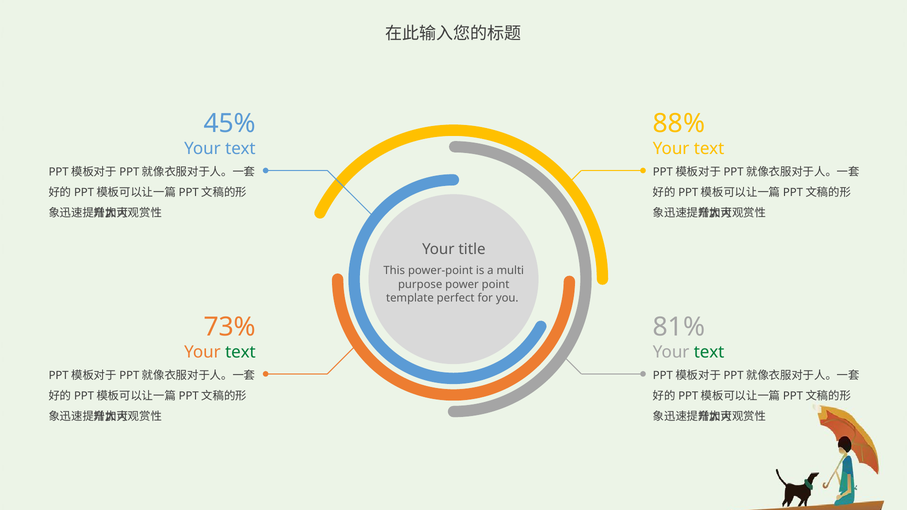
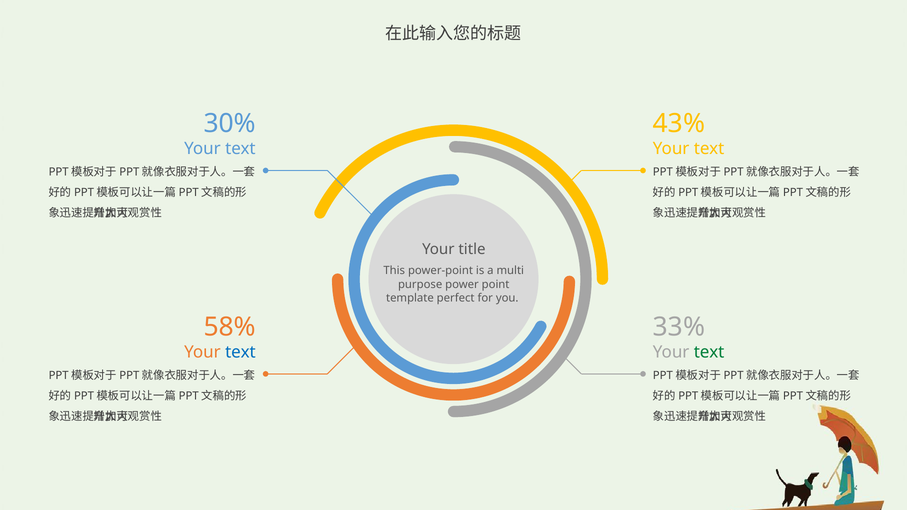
45%: 45% -> 30% (230, 123)
88%: 88% -> 43% (679, 123)
73%: 73% -> 58% (230, 327)
81%: 81% -> 33% (679, 327)
text colour: green -> blue (240, 352)
